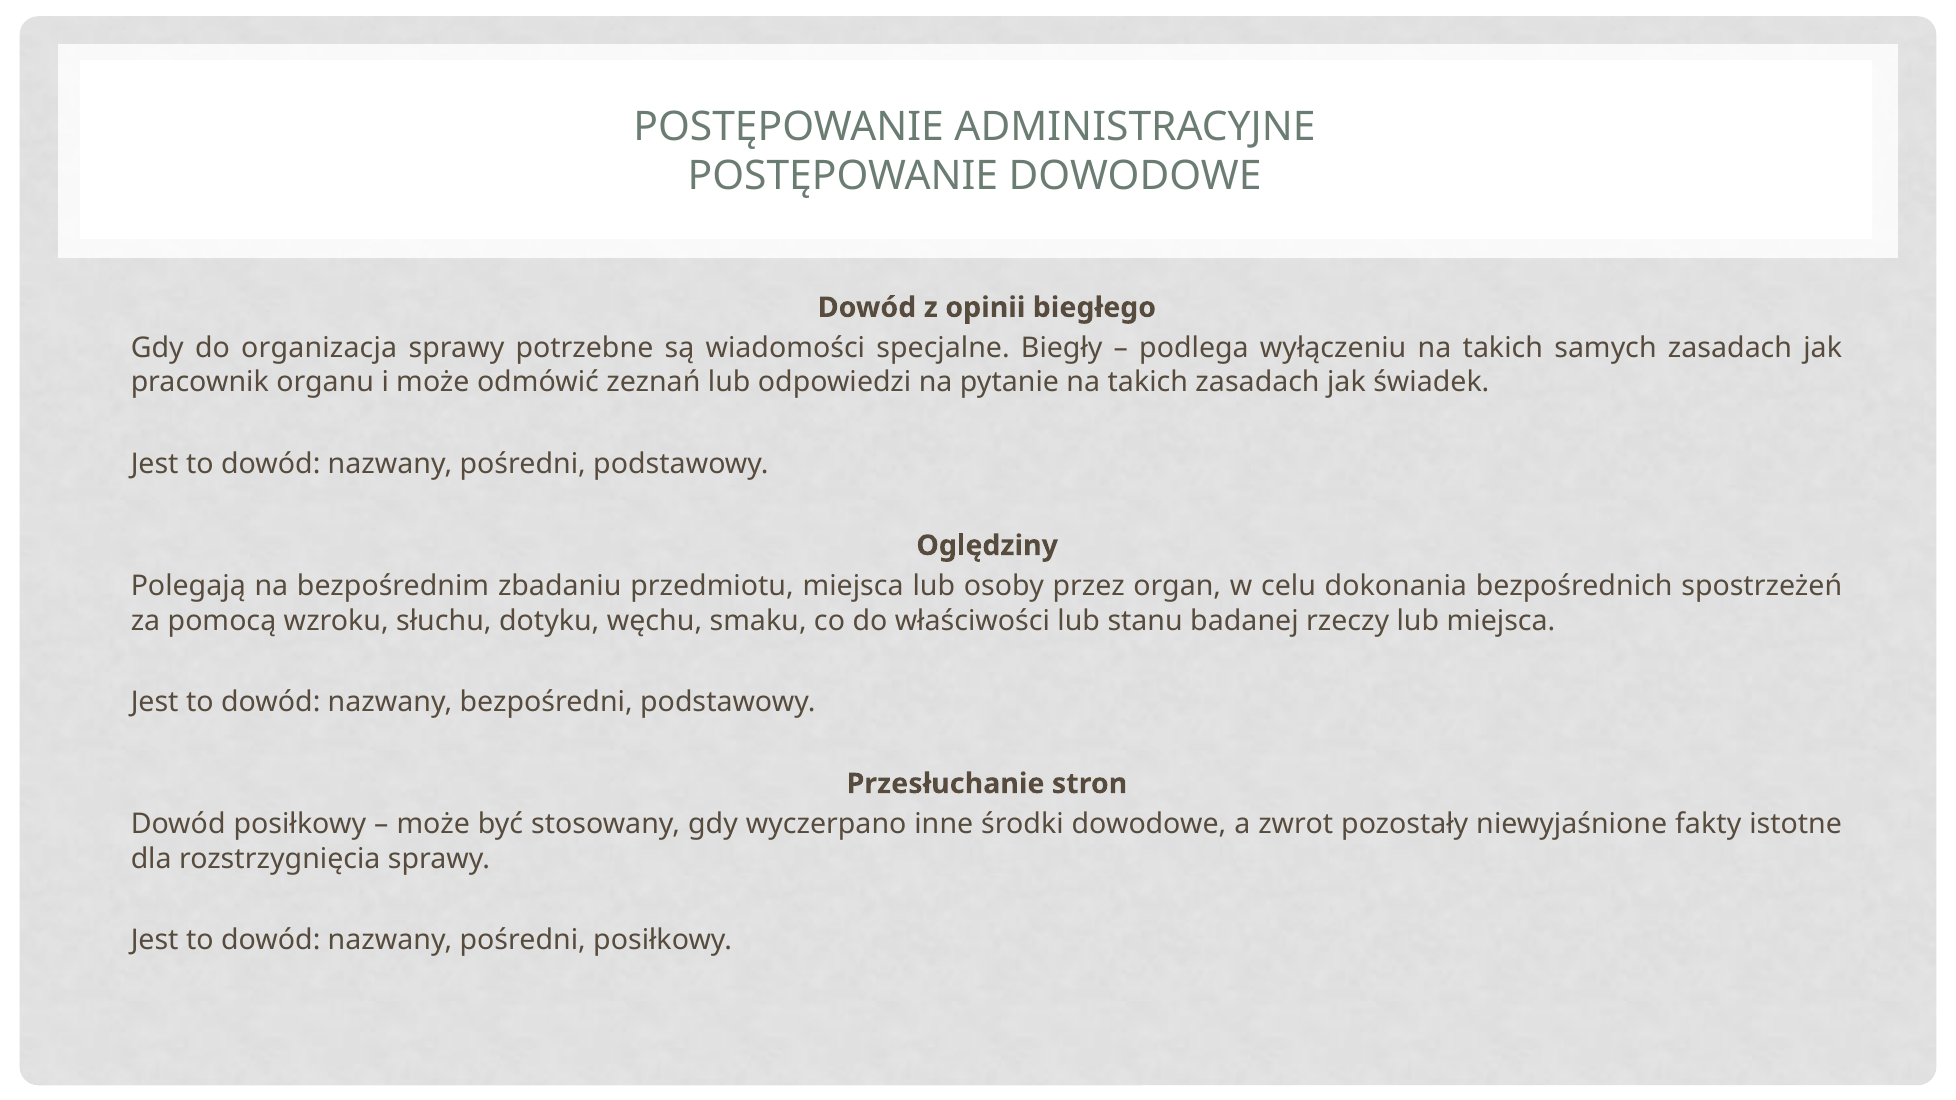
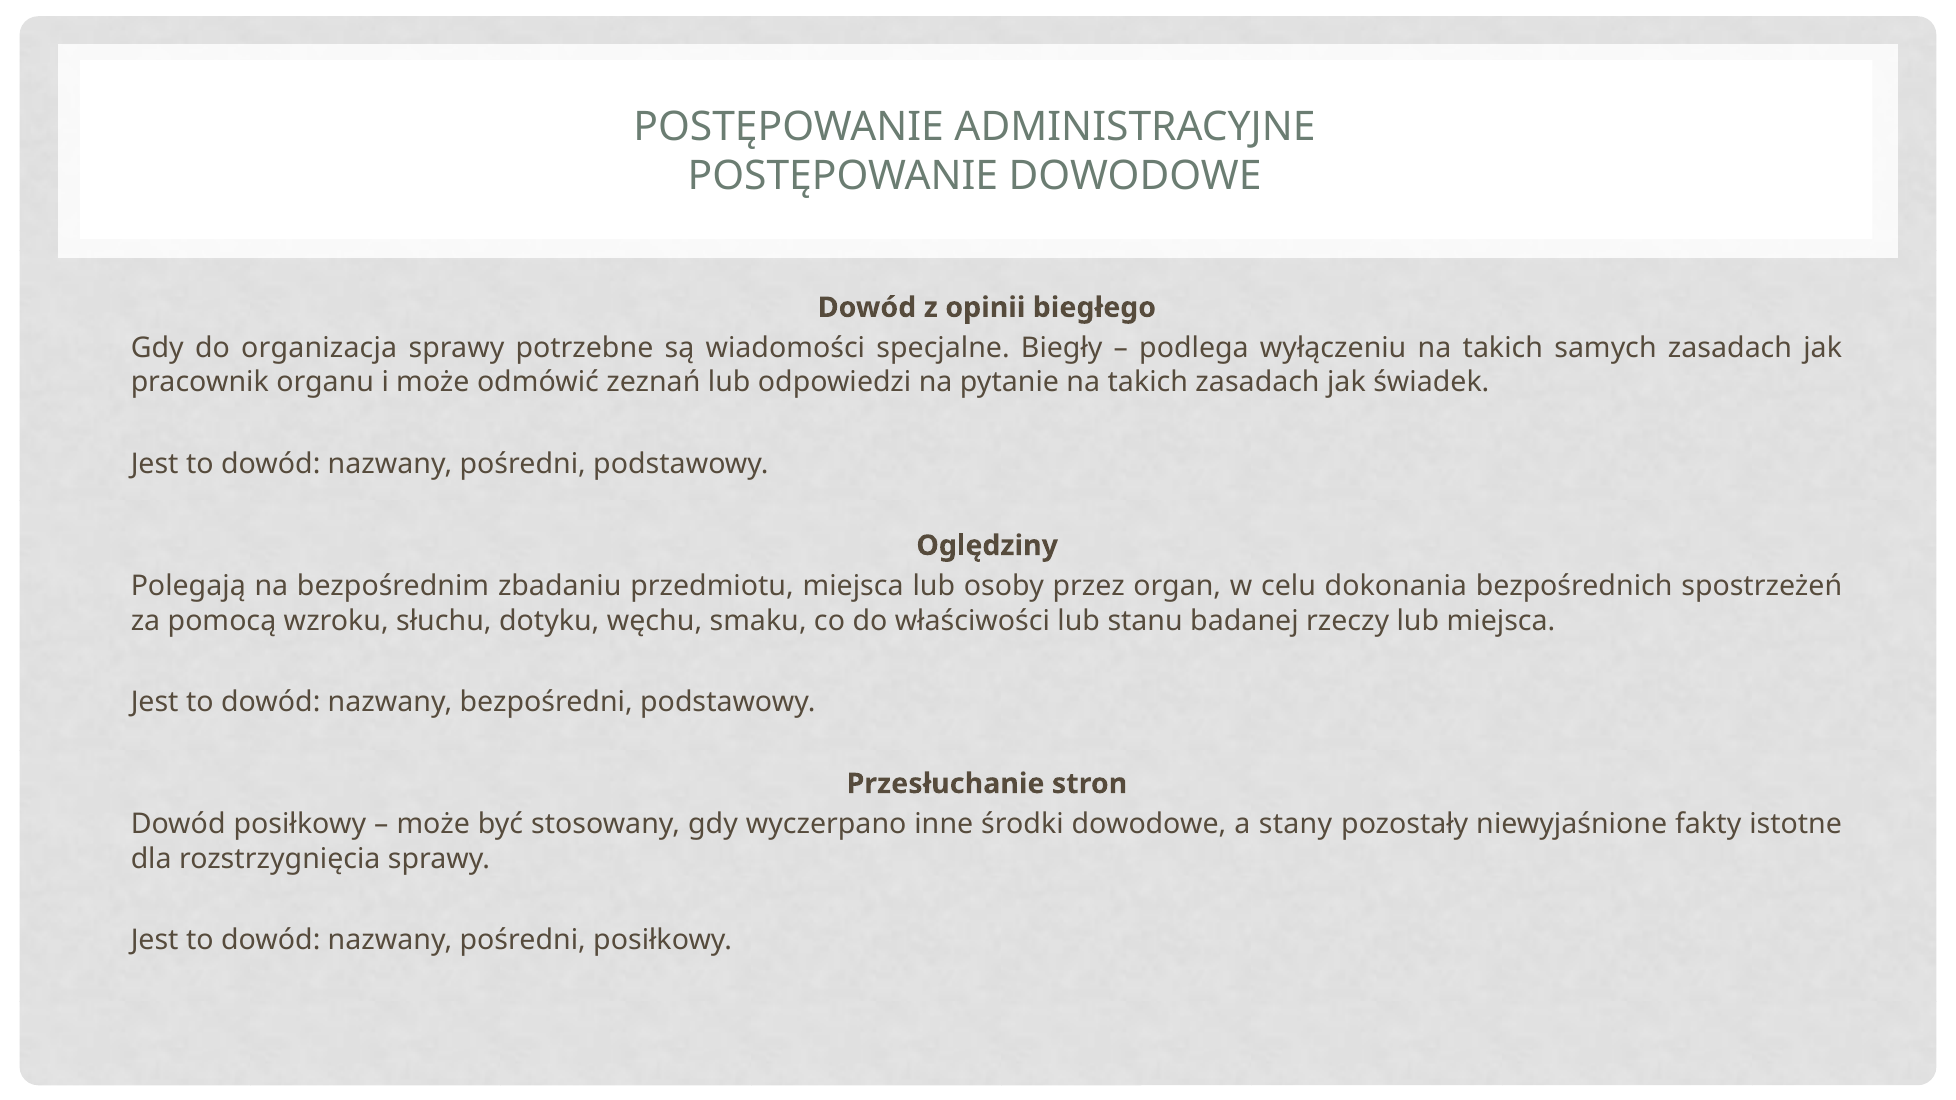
zwrot: zwrot -> stany (1296, 825)
